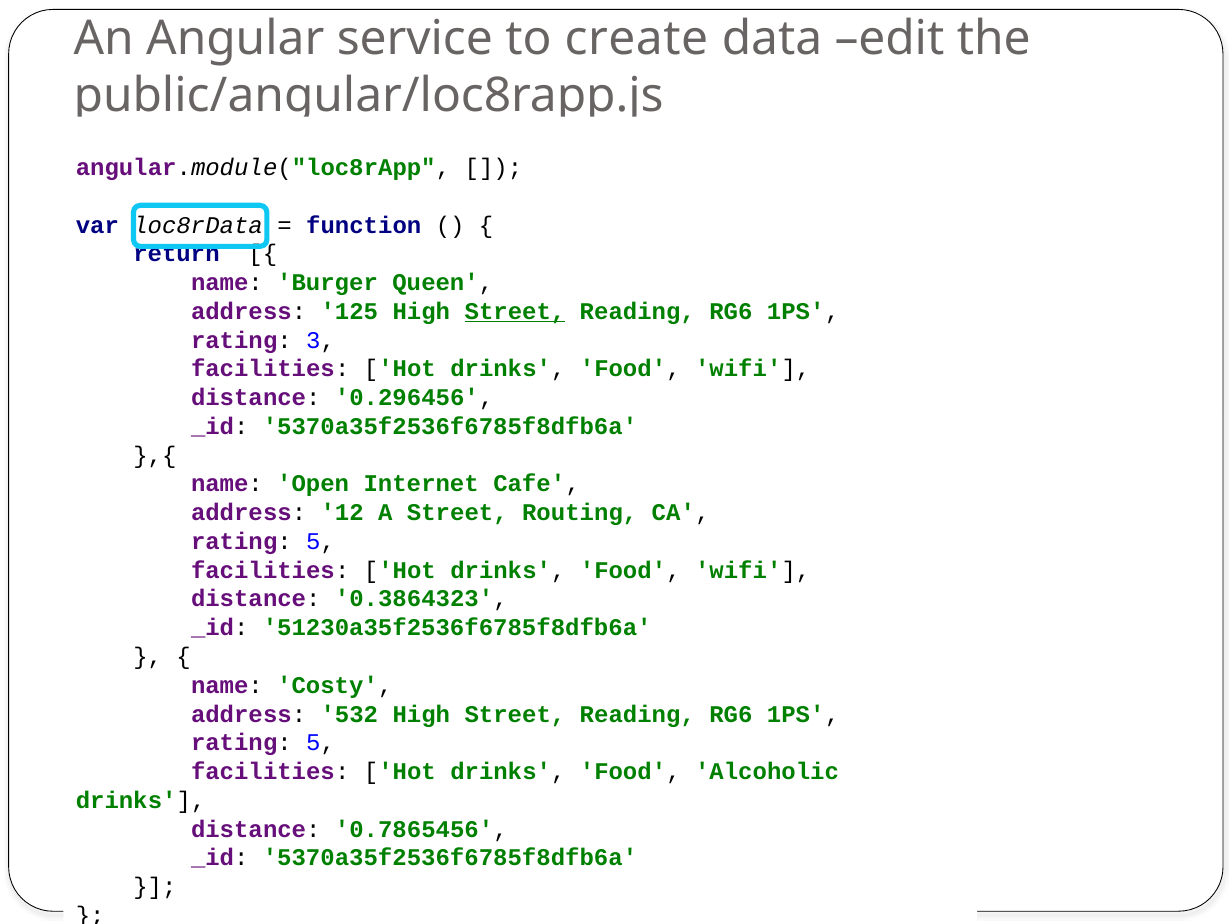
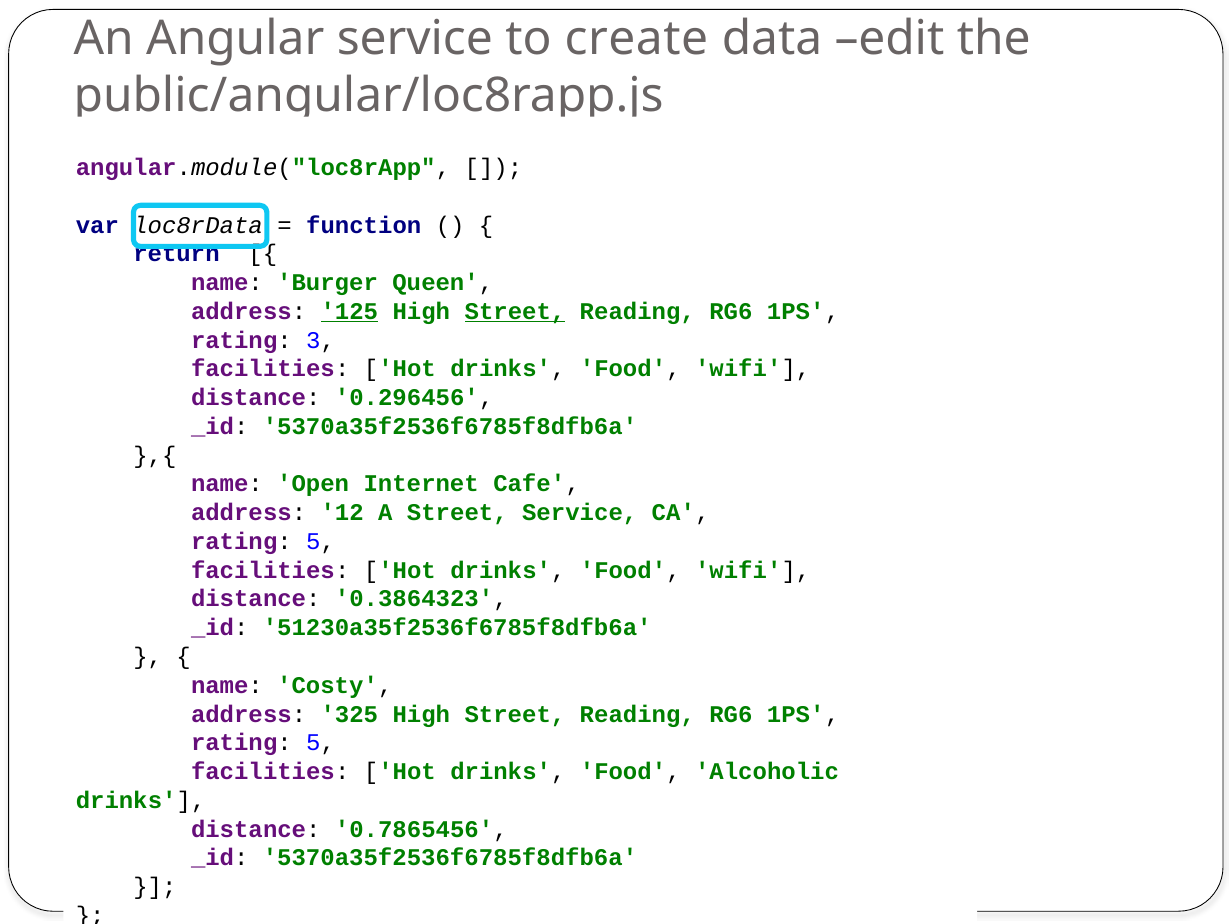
125 underline: none -> present (349, 311)
Street Routing: Routing -> Service (580, 513)
532: 532 -> 325 (349, 714)
